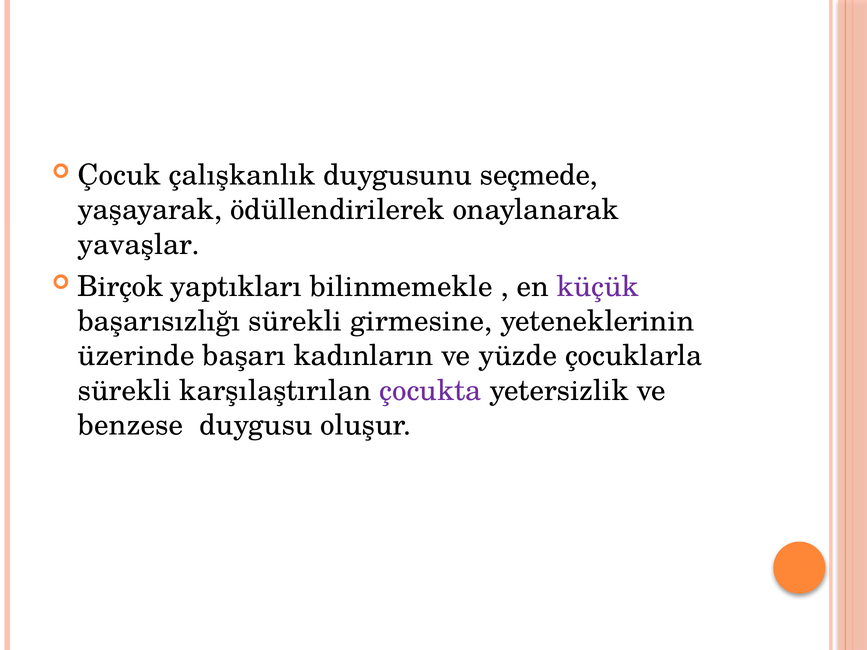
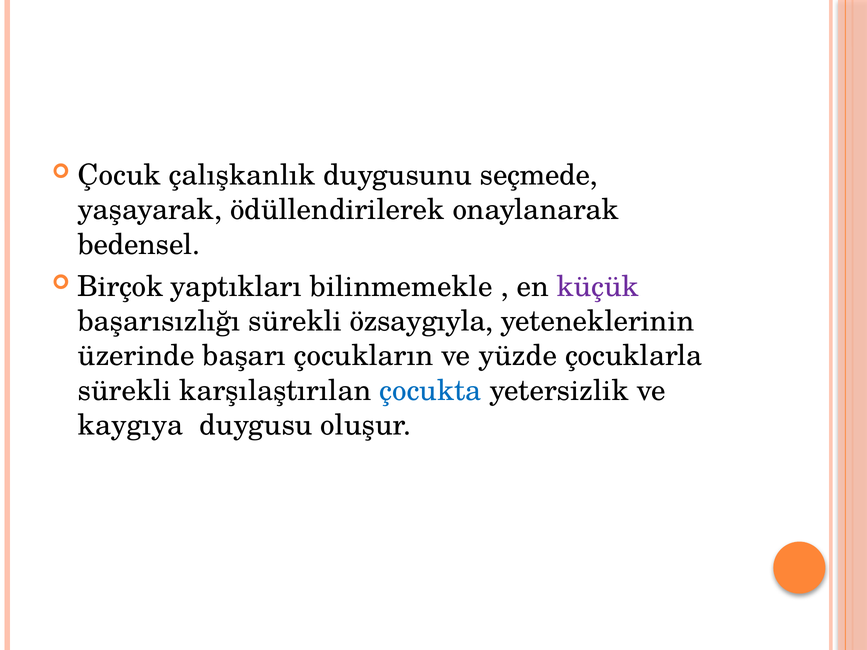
yavaşlar: yavaşlar -> bedensel (139, 245)
girmesine: girmesine -> özsaygıyla (422, 321)
kadınların: kadınların -> çocukların (364, 356)
çocukta colour: purple -> blue (430, 391)
benzese: benzese -> kaygıya (131, 425)
